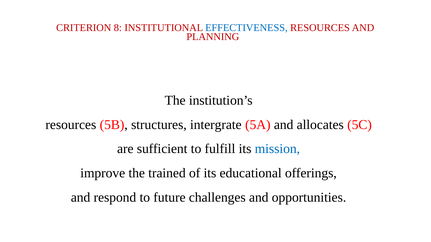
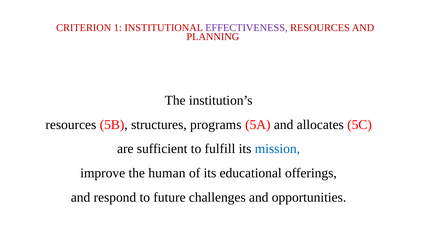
8: 8 -> 1 (118, 28)
EFFECTIVENESS colour: blue -> purple (246, 28)
intergrate: intergrate -> programs (216, 125)
trained: trained -> human (167, 173)
